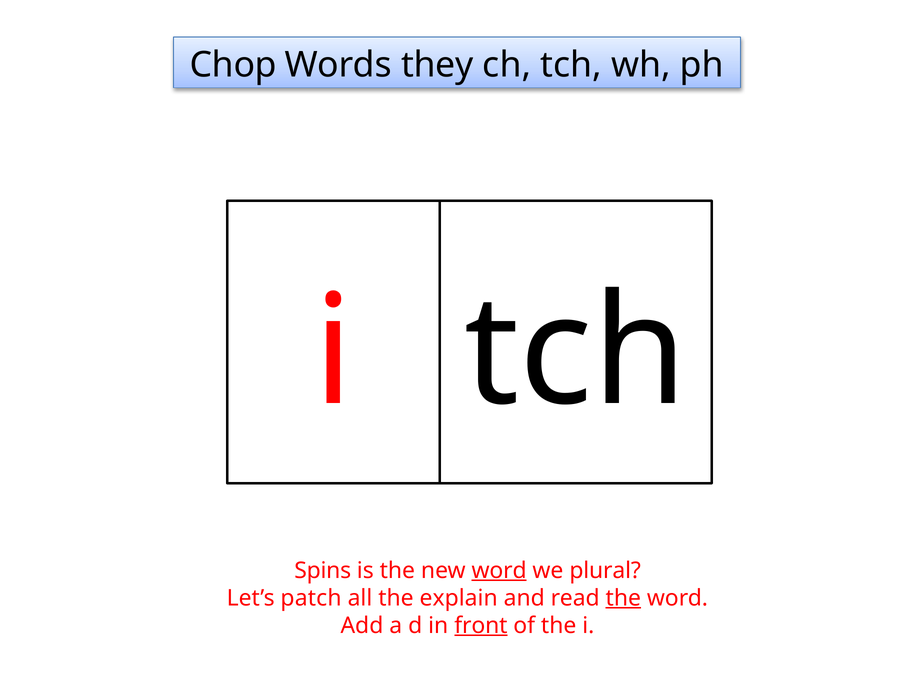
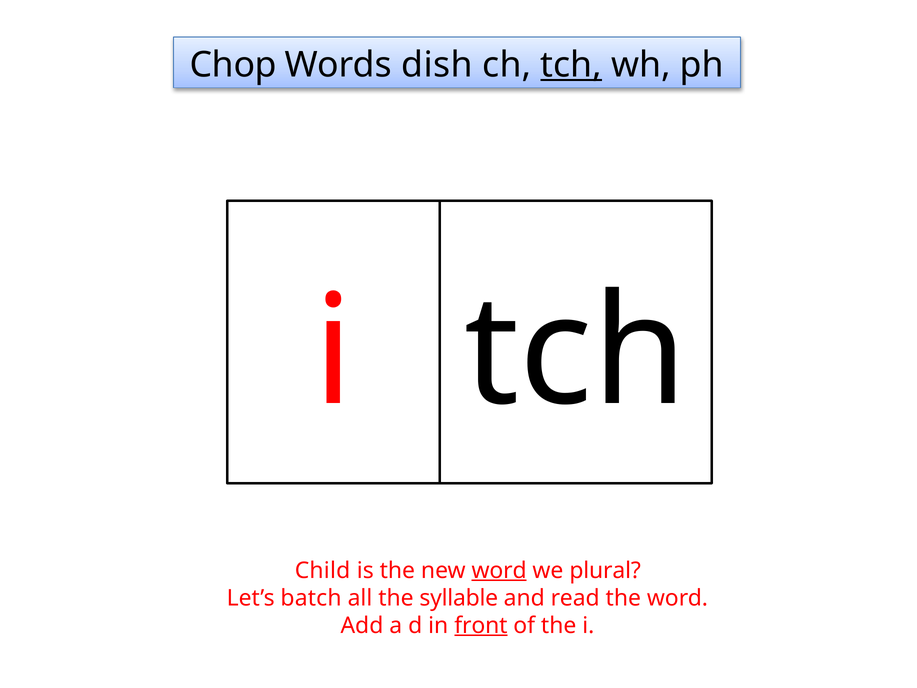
they: they -> dish (437, 65)
tch underline: none -> present (571, 65)
Spins: Spins -> Child (323, 570)
patch: patch -> batch (311, 598)
explain: explain -> syllable (459, 598)
the underline: present -> none (623, 598)
